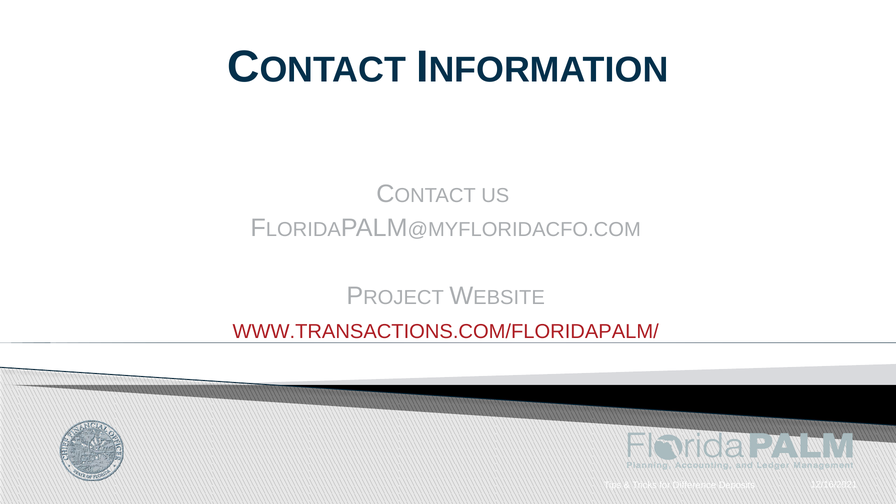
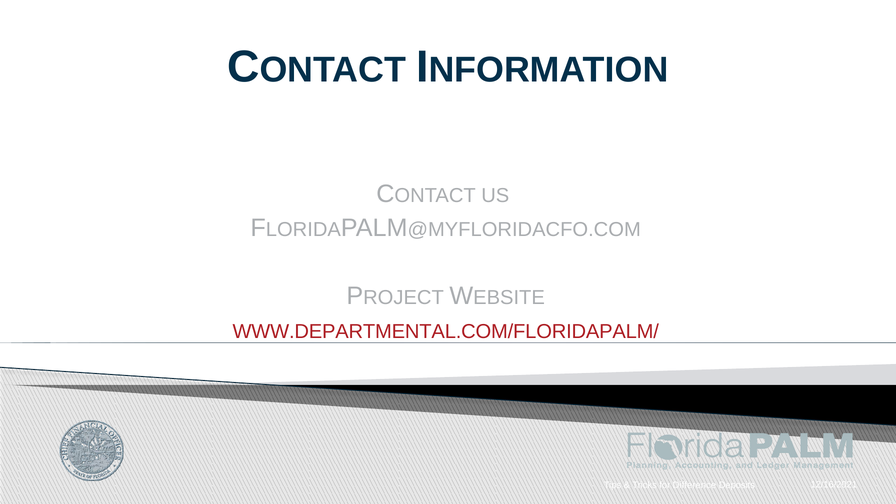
WWW.TRANSACTIONS.COM/FLORIDAPALM/: WWW.TRANSACTIONS.COM/FLORIDAPALM/ -> WWW.DEPARTMENTAL.COM/FLORIDAPALM/ (446, 331)
